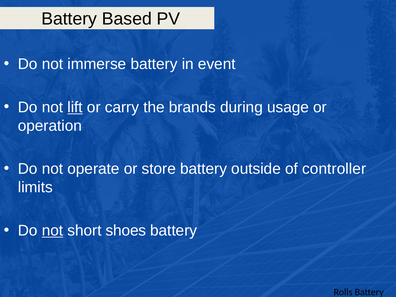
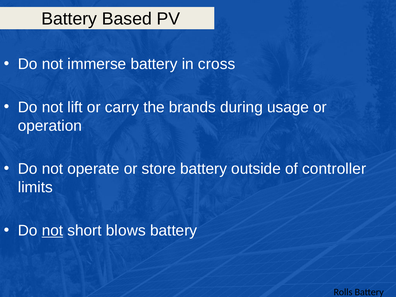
event: event -> cross (217, 64)
lift underline: present -> none (75, 107)
shoes: shoes -> blows (126, 231)
